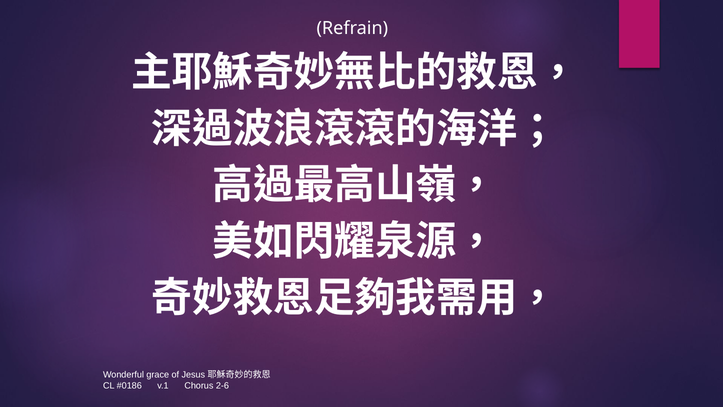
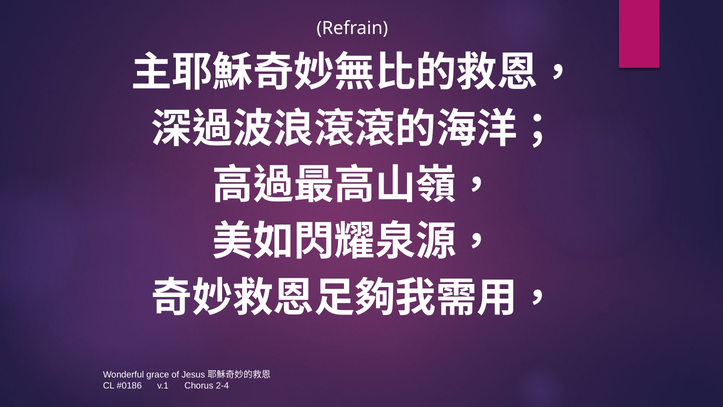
2-6: 2-6 -> 2-4 (222, 386)
